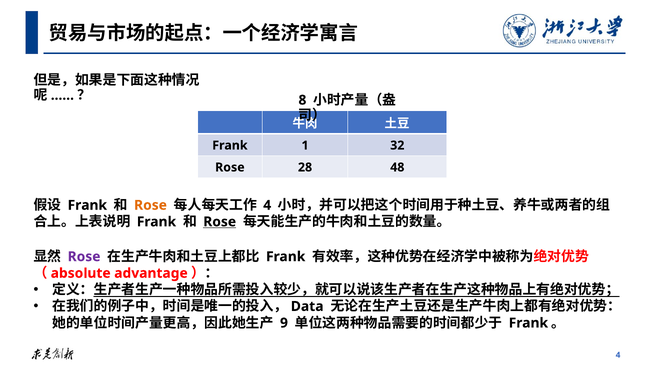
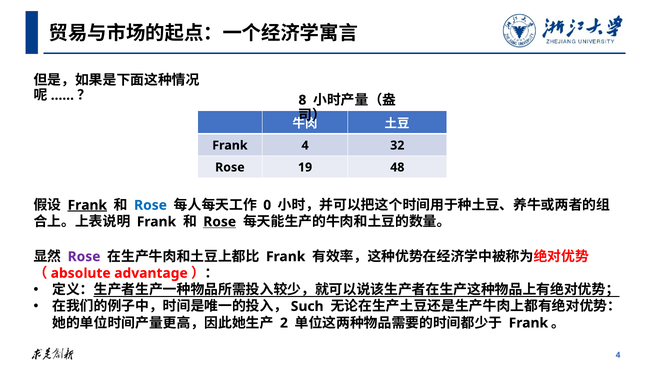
Frank 1: 1 -> 4 (305, 145)
28: 28 -> 19 (305, 167)
Frank underline: none -> present (87, 205)
Rose colour: orange -> blue (150, 205)
4: 4 -> 0 (267, 205)
Data: Data -> Such (307, 306)
9: 9 -> 2 (284, 323)
